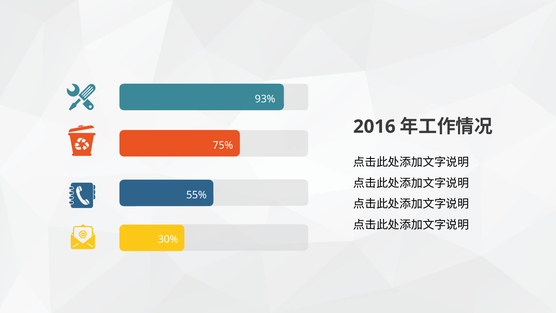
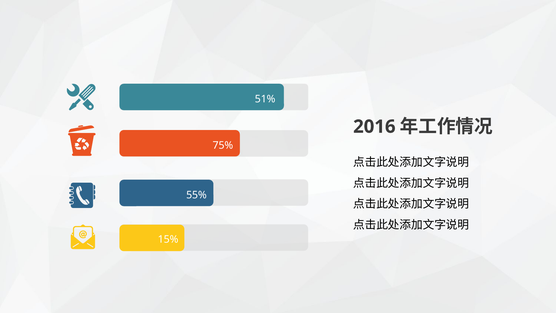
93%: 93% -> 51% (265, 99)
30%: 30% -> 15% (168, 239)
